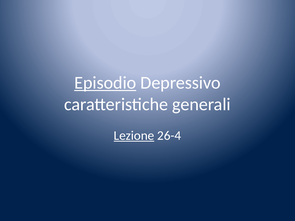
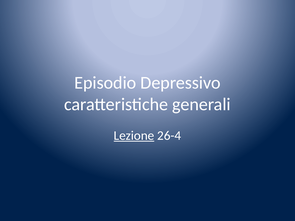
Episodio underline: present -> none (105, 83)
